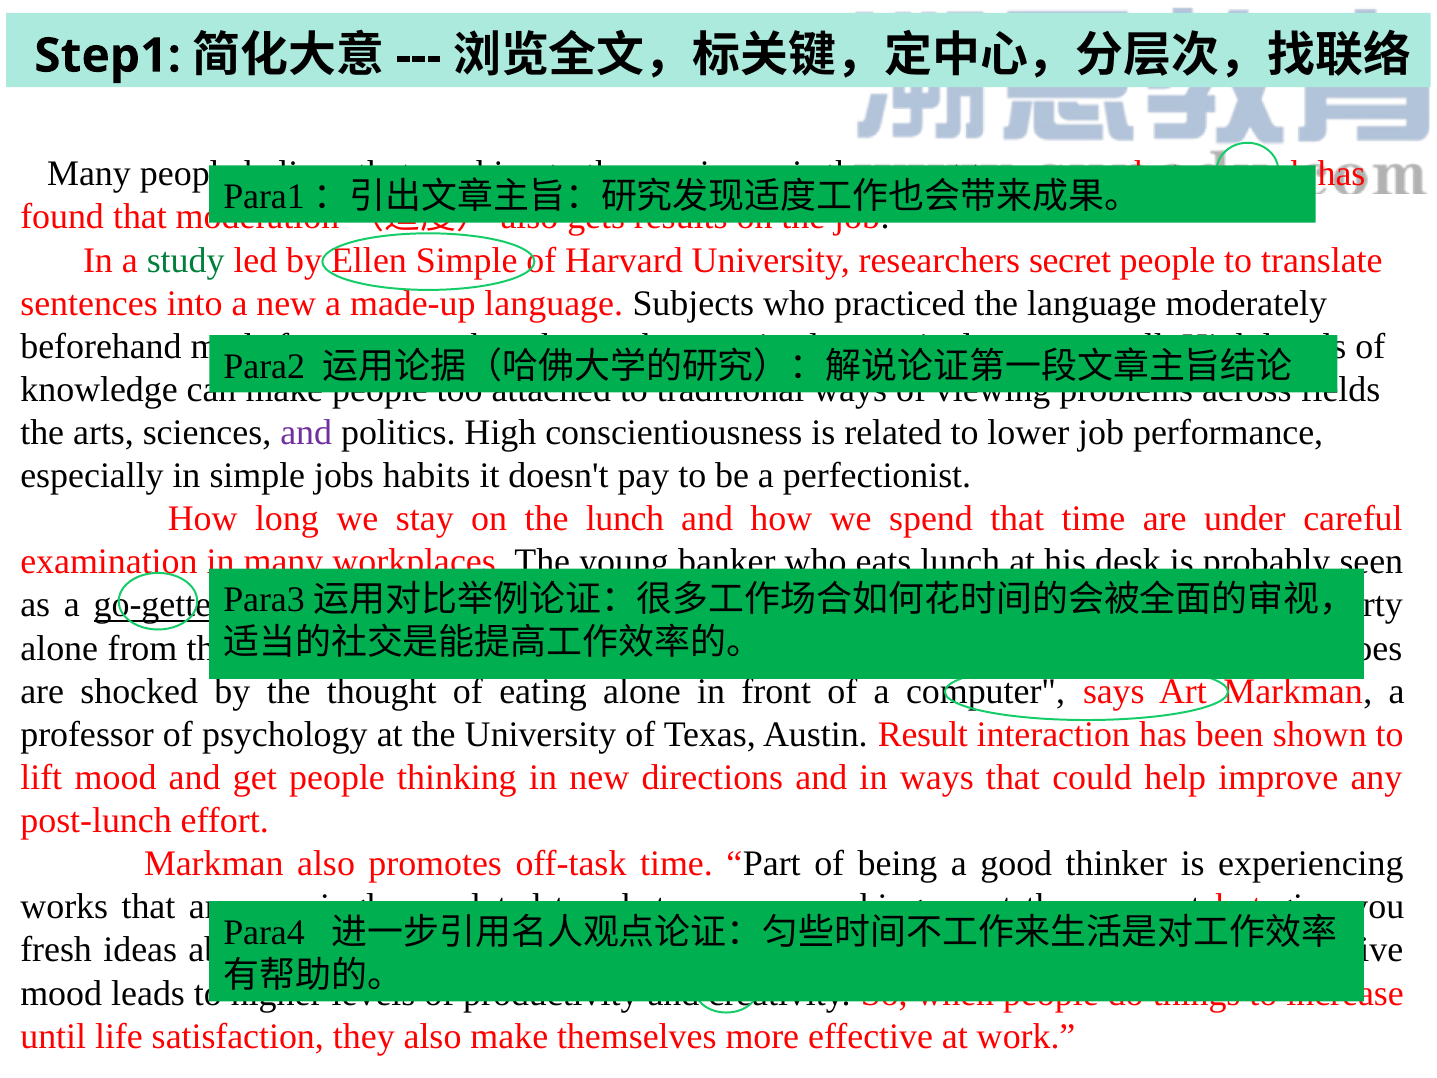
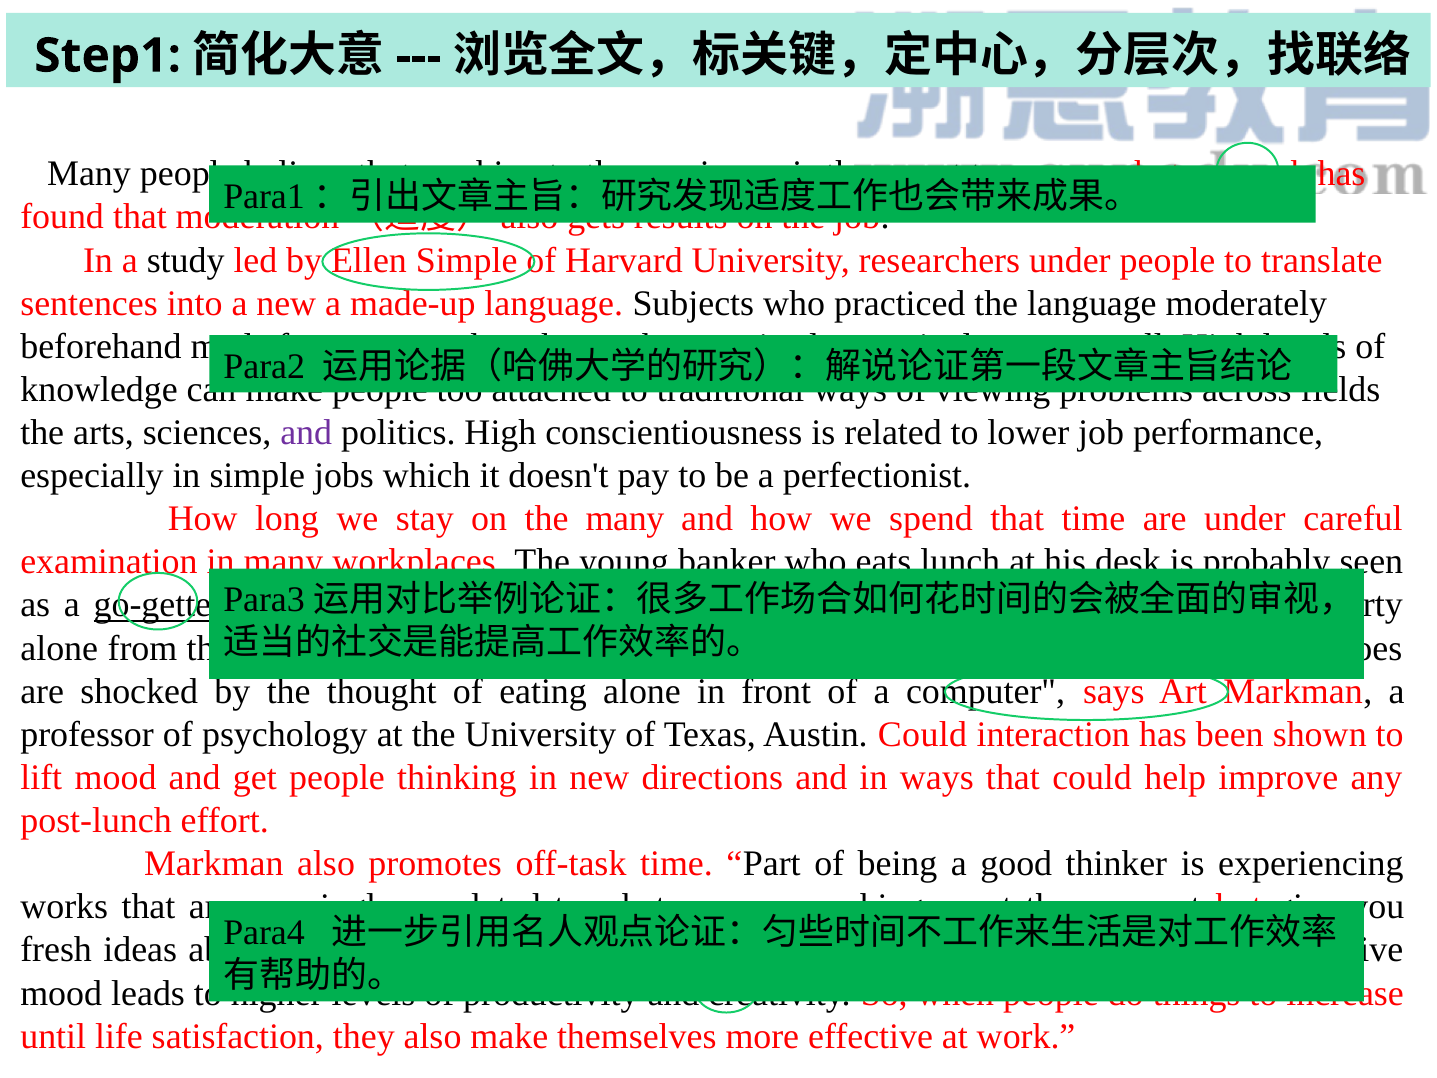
study colour: green -> black (186, 260)
researchers secret: secret -> under (1070, 260)
habits: habits -> which (427, 476)
the lunch: lunch -> many (625, 519)
Austin Result: Result -> Could (923, 734)
